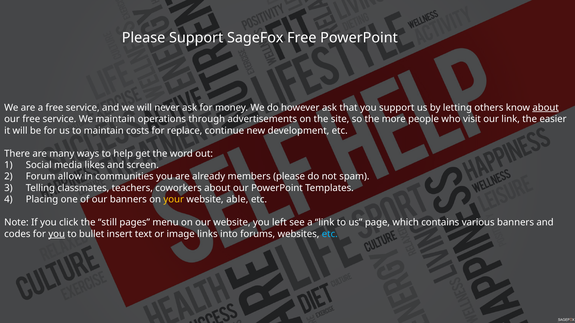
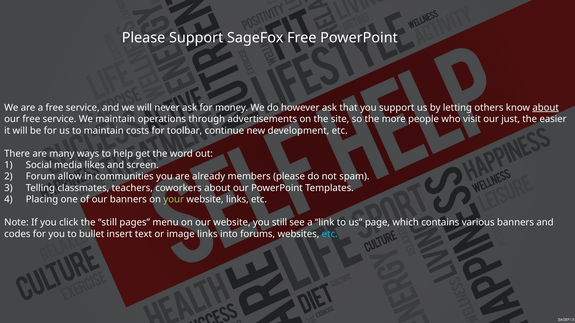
our link: link -> just (511, 119)
replace: replace -> toolbar (185, 131)
your colour: yellow -> light green (174, 200)
website able: able -> links (237, 200)
you left: left -> still (280, 223)
you underline: present -> none (57, 234)
